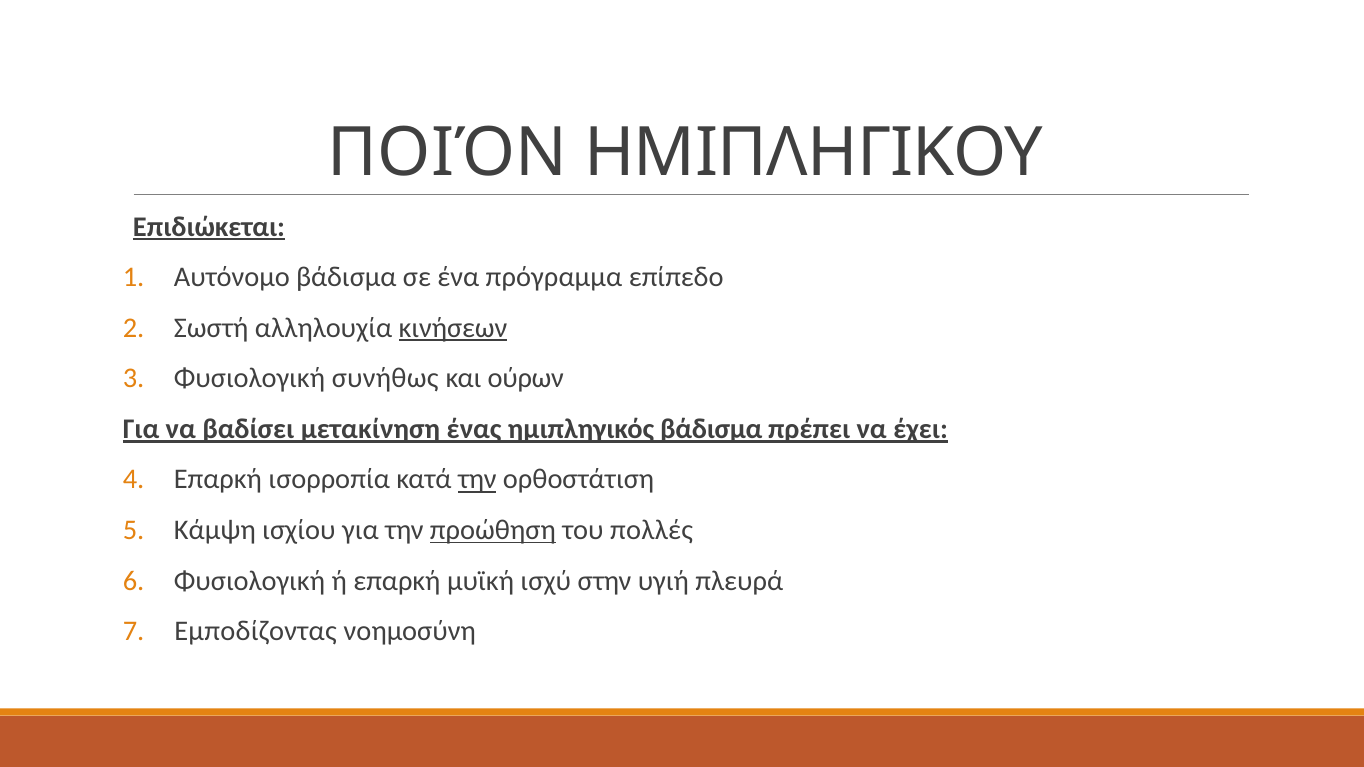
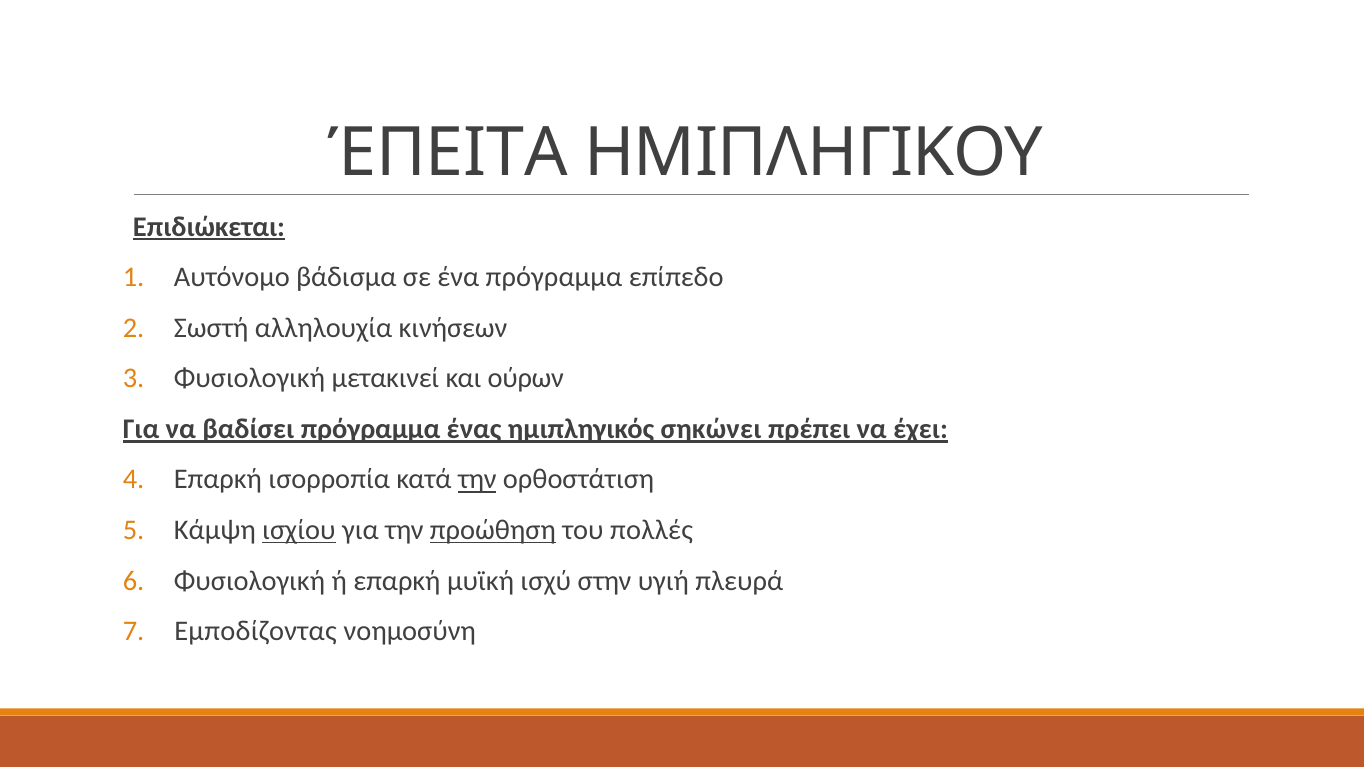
ΠΟΙΌΝ: ΠΟΙΌΝ -> ΈΠΕΙΤΑ (448, 153)
κινήσεων underline: present -> none (453, 328)
συνήθως: συνήθως -> μετακινεί (385, 379)
βαδίσει μετακίνηση: μετακίνηση -> πρόγραμμα (371, 429)
ημιπληγικός βάδισμα: βάδισμα -> σηκώνει (711, 429)
ισχίου underline: none -> present (299, 530)
